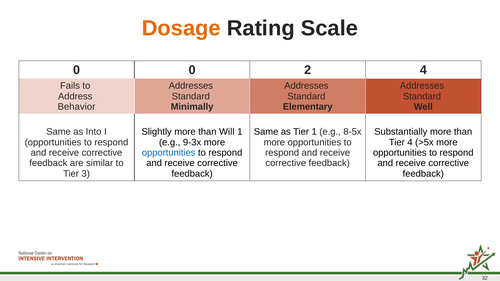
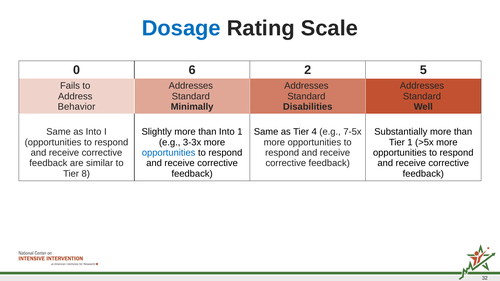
Dosage colour: orange -> blue (181, 28)
0 0: 0 -> 6 (192, 70)
2 4: 4 -> 5 (423, 70)
Elementary: Elementary -> Disabilities (308, 107)
than Will: Will -> Into (227, 132)
Tier 1: 1 -> 4 (314, 132)
8-5x: 8-5x -> 7-5x (352, 132)
9-3x: 9-3x -> 3-3x (192, 142)
Tier 4: 4 -> 1 (410, 142)
3: 3 -> 8 (86, 174)
